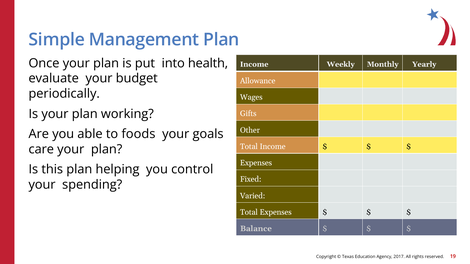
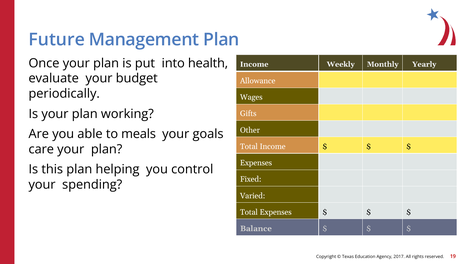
Simple: Simple -> Future (57, 40)
foods: foods -> meals (139, 134)
